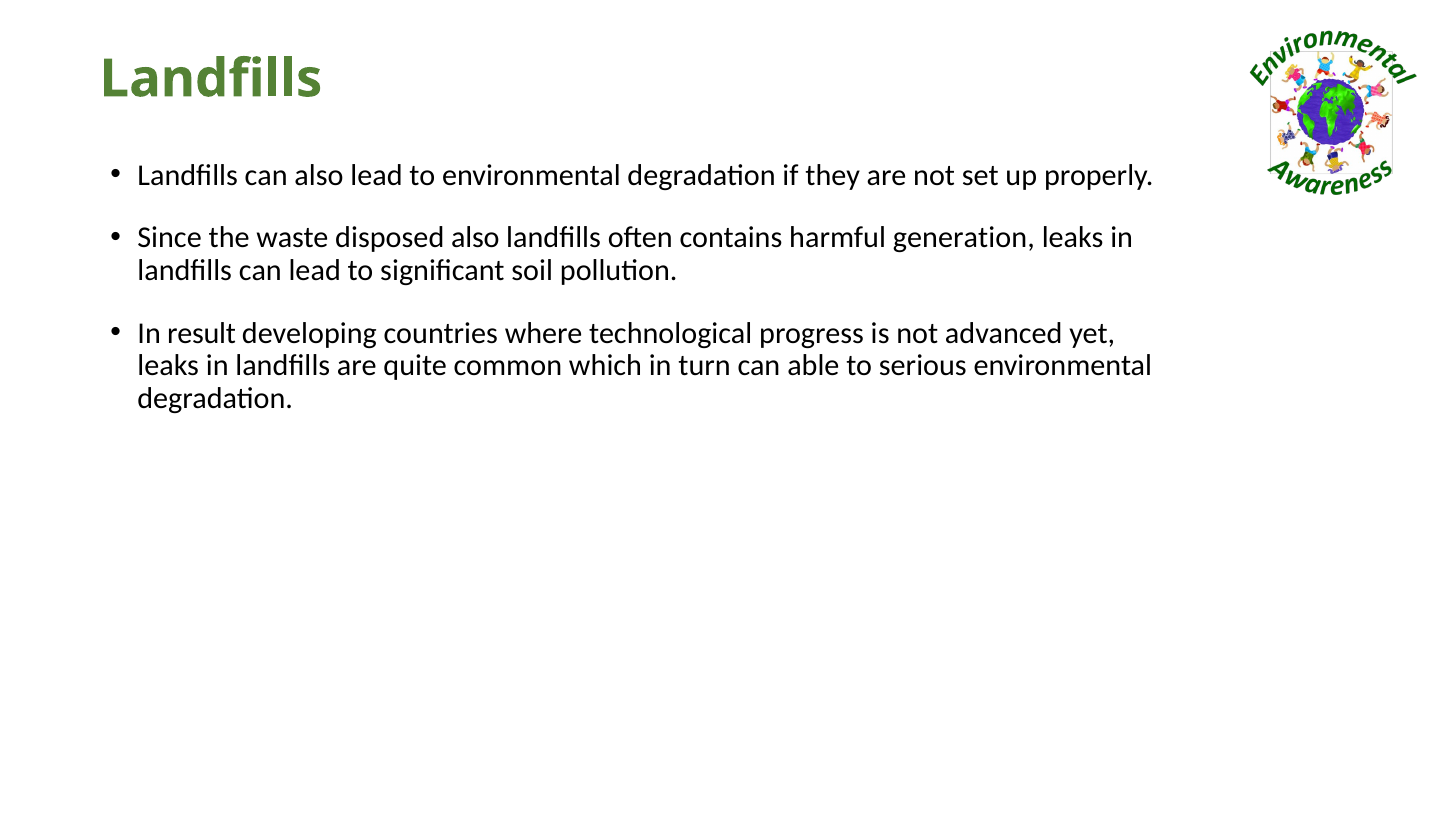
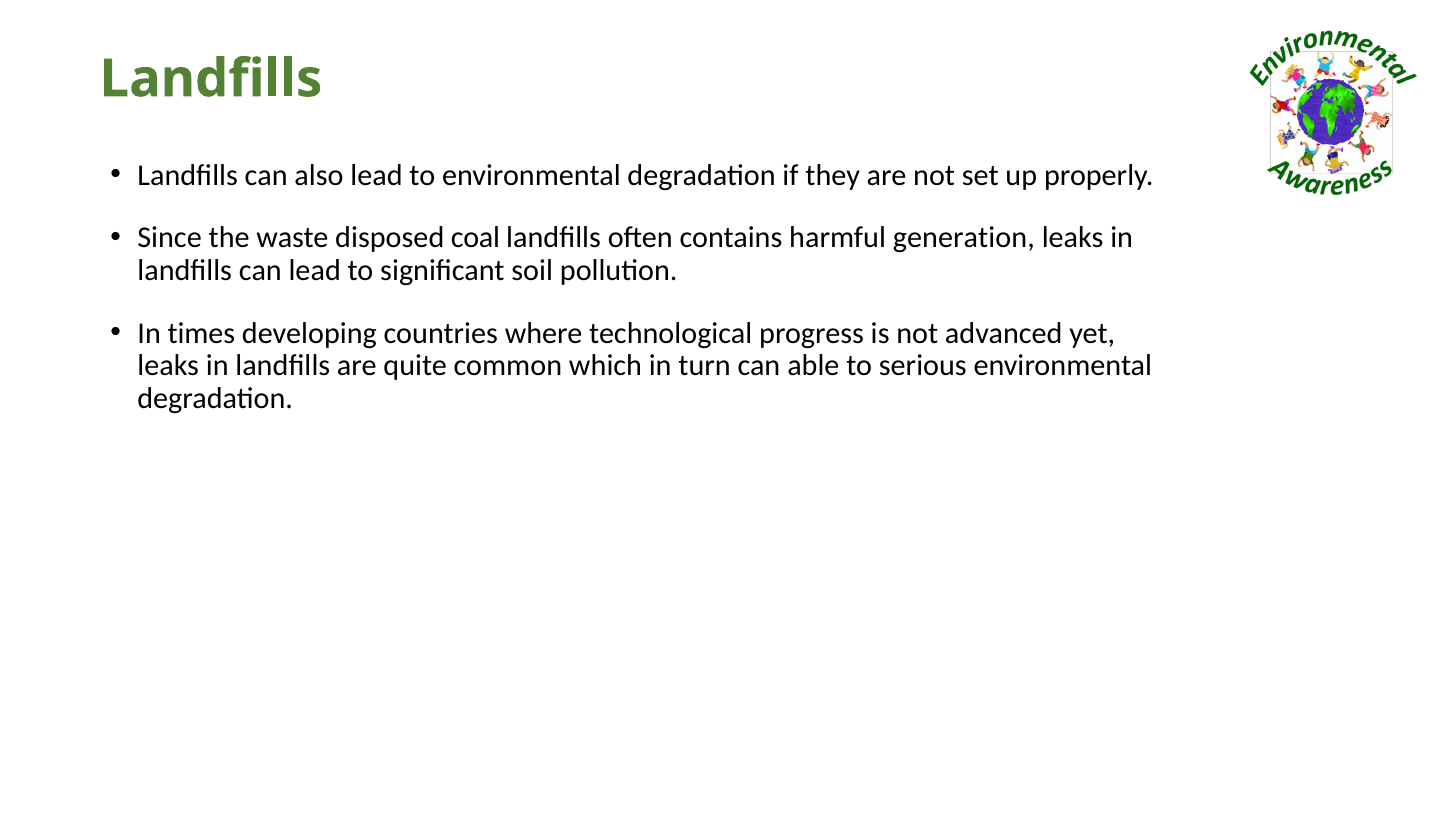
disposed also: also -> coal (475, 238)
result: result -> times (201, 333)
